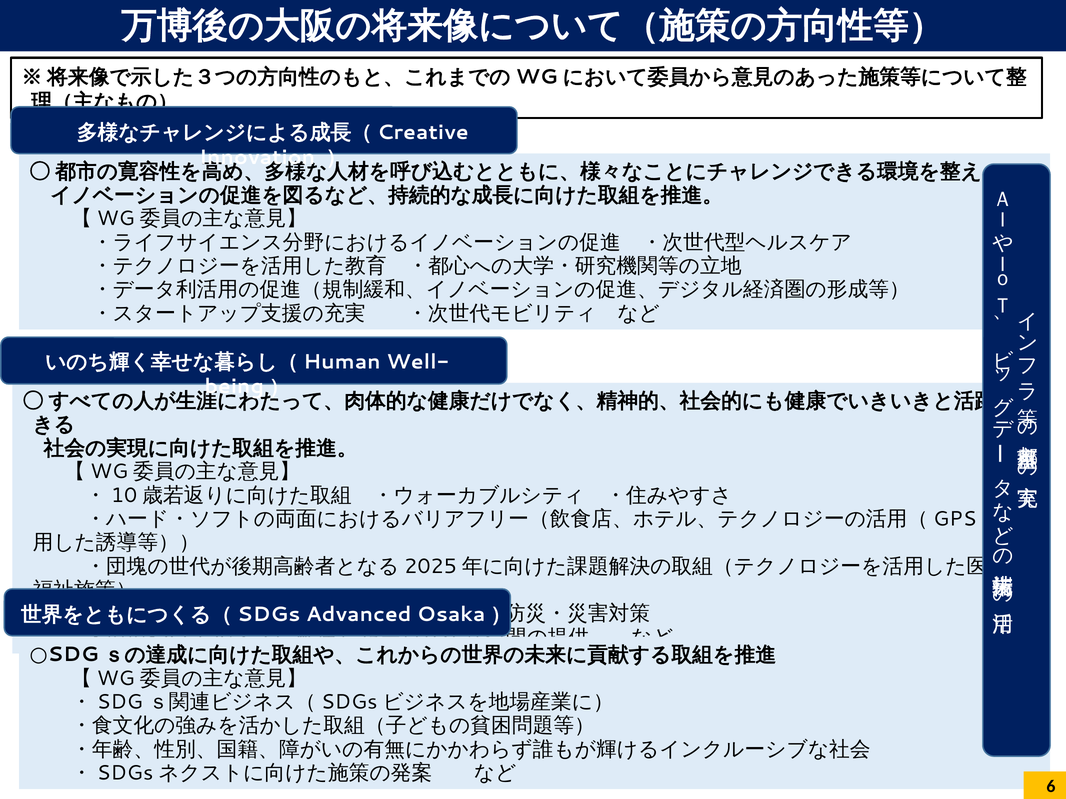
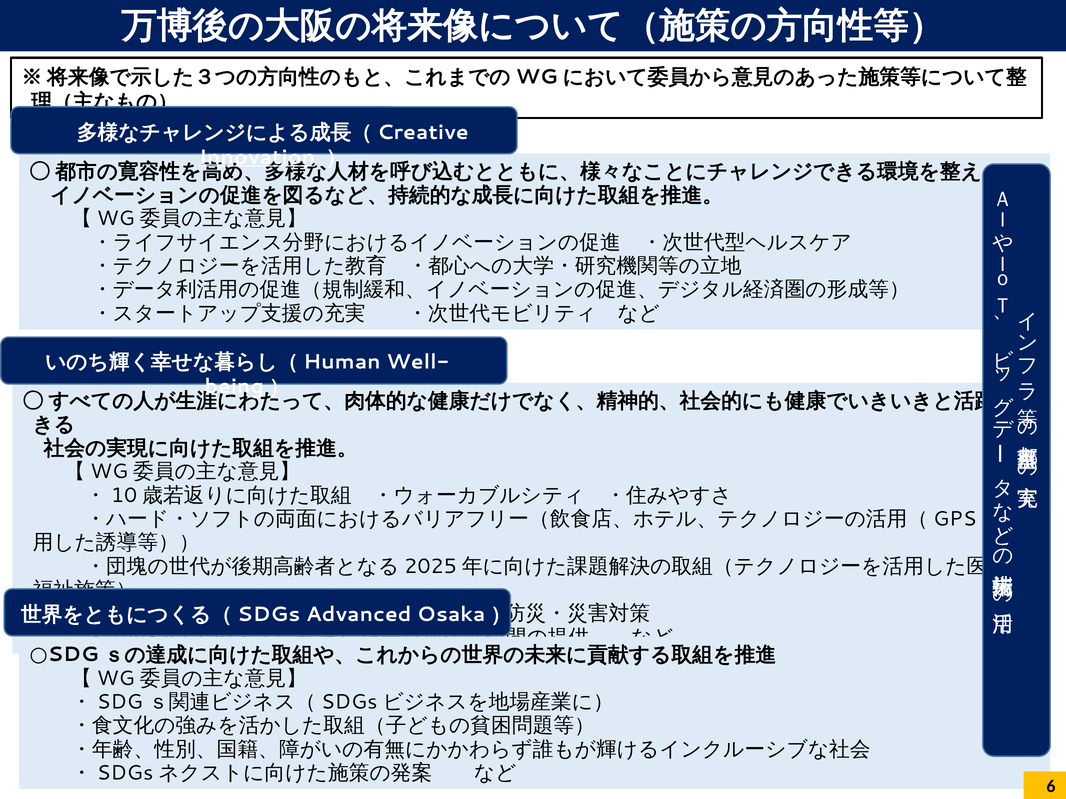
Innovation underline: none -> present (257, 157)
